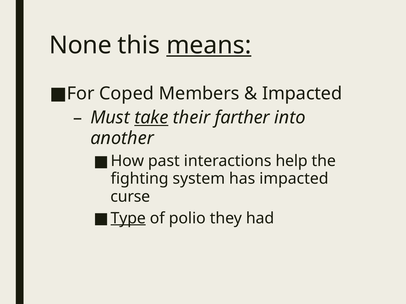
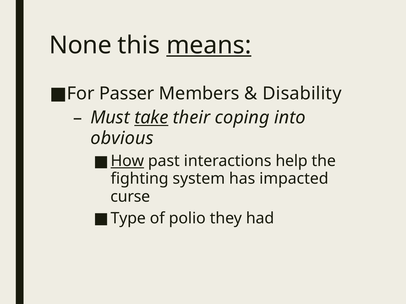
Coped: Coped -> Passer (127, 94)
Impacted: Impacted -> Disability (302, 94)
farther: farther -> coping (242, 118)
another: another -> obvious (122, 138)
How underline: none -> present (127, 161)
Type underline: present -> none (128, 219)
